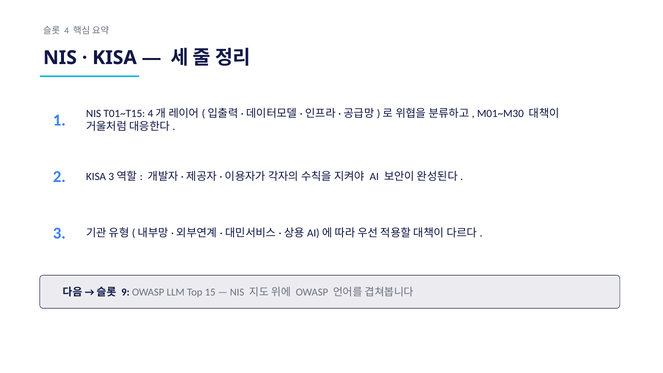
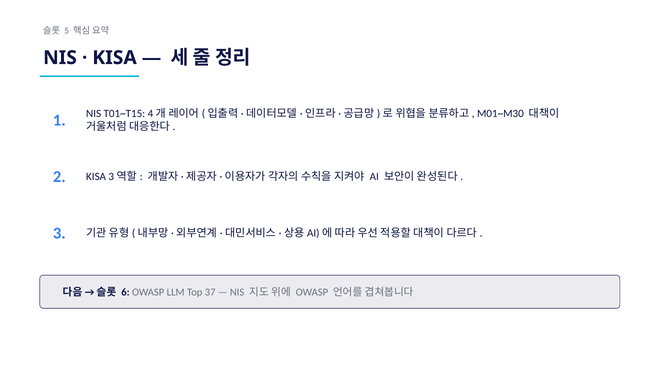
4: 4 -> 5 (67, 30)
9: 9 -> 6 (125, 292)
15: 15 -> 37 (210, 292)
